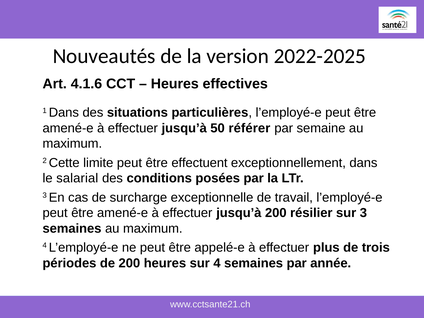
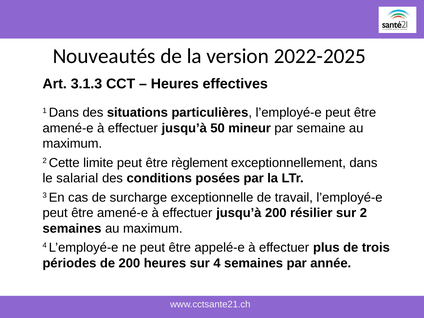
4.1.6: 4.1.6 -> 3.1.3 (86, 84)
référer: référer -> mineur (250, 128)
effectuent: effectuent -> règlement (200, 163)
sur 3: 3 -> 2 (363, 213)
